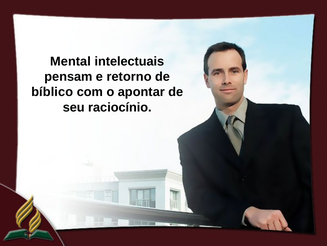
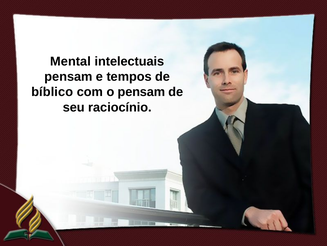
retorno: retorno -> tempos (129, 76)
o apontar: apontar -> pensam (141, 92)
